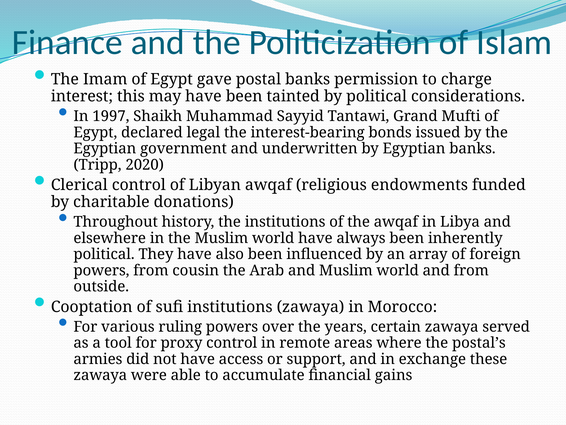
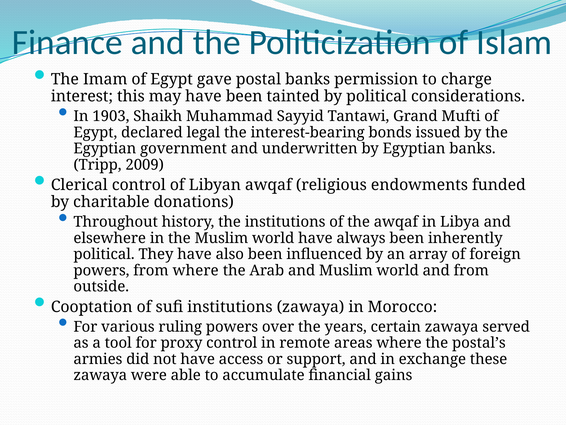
1997: 1997 -> 1903 (111, 116)
2020: 2020 -> 2009 (145, 165)
from cousin: cousin -> where (196, 270)
